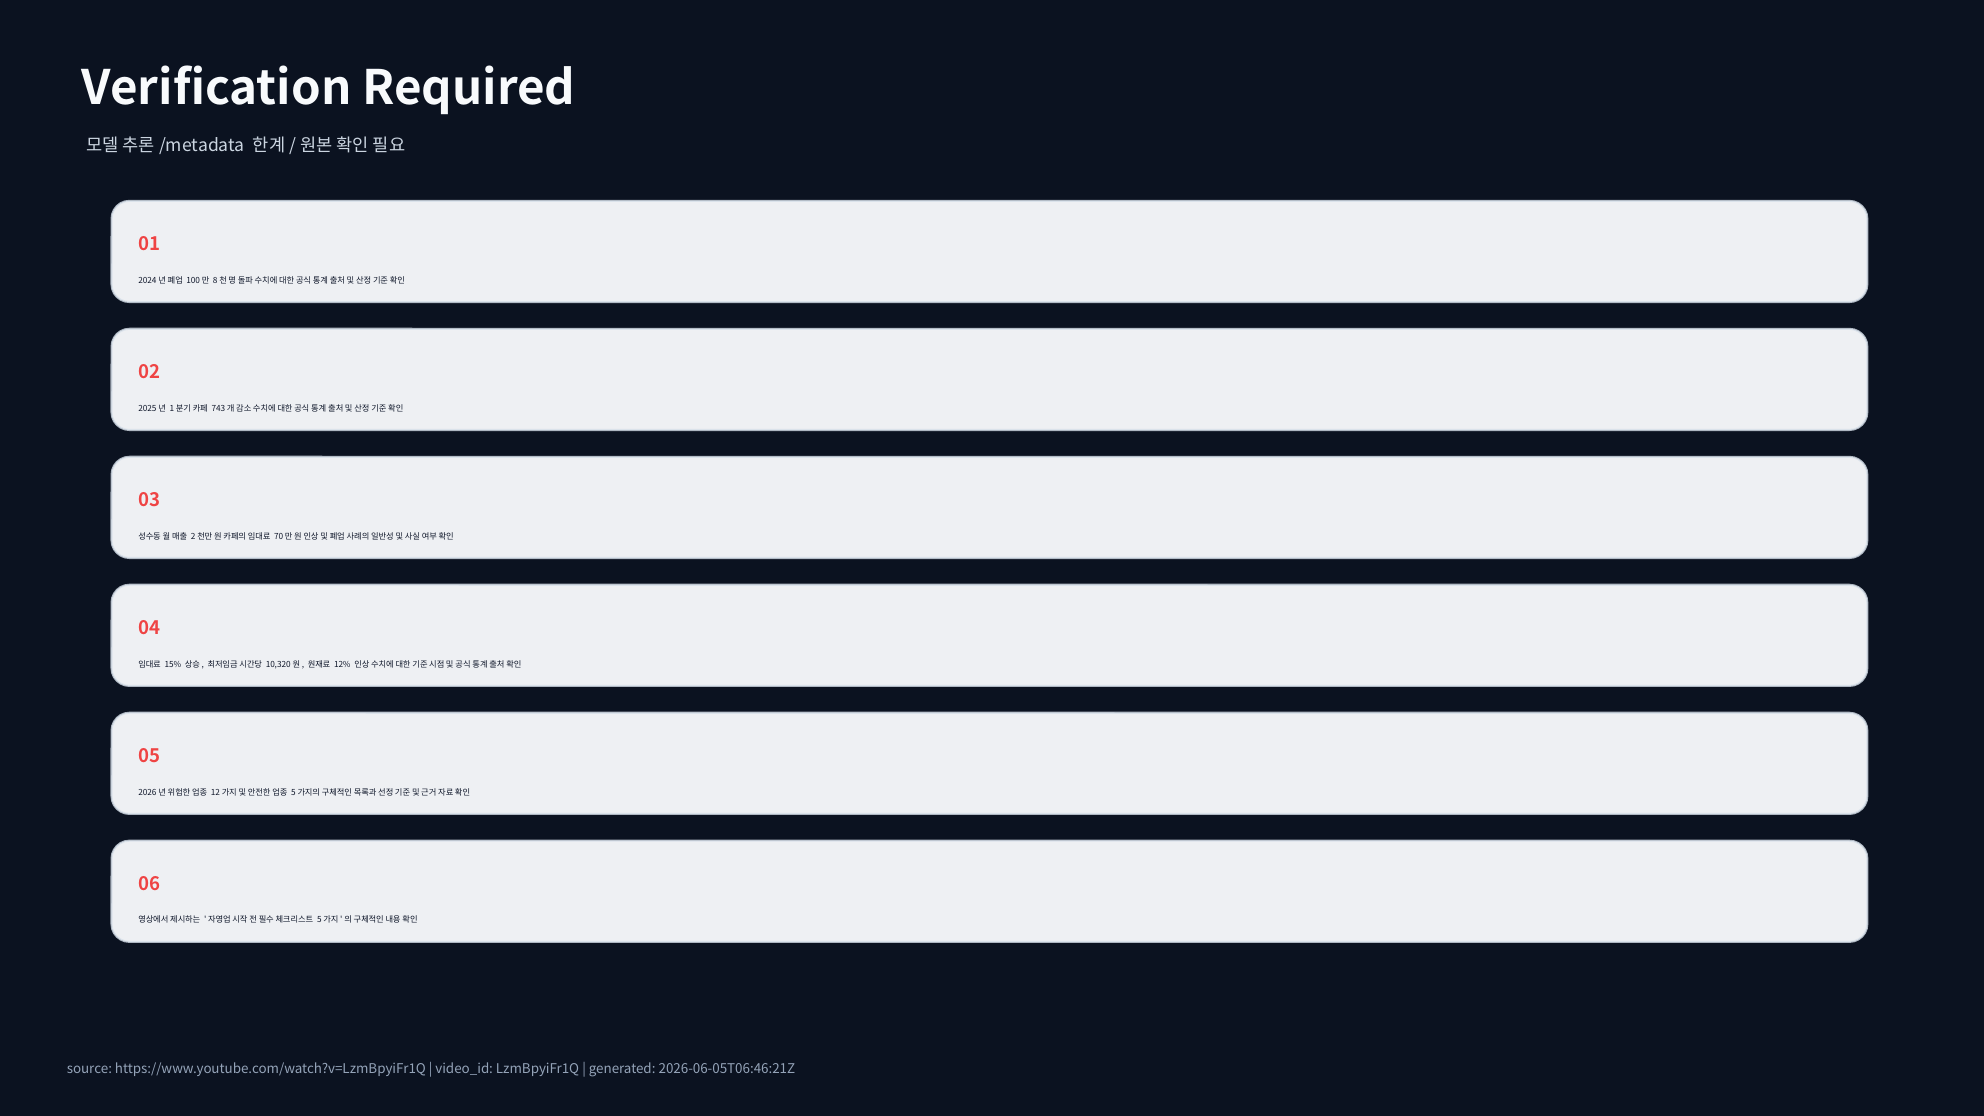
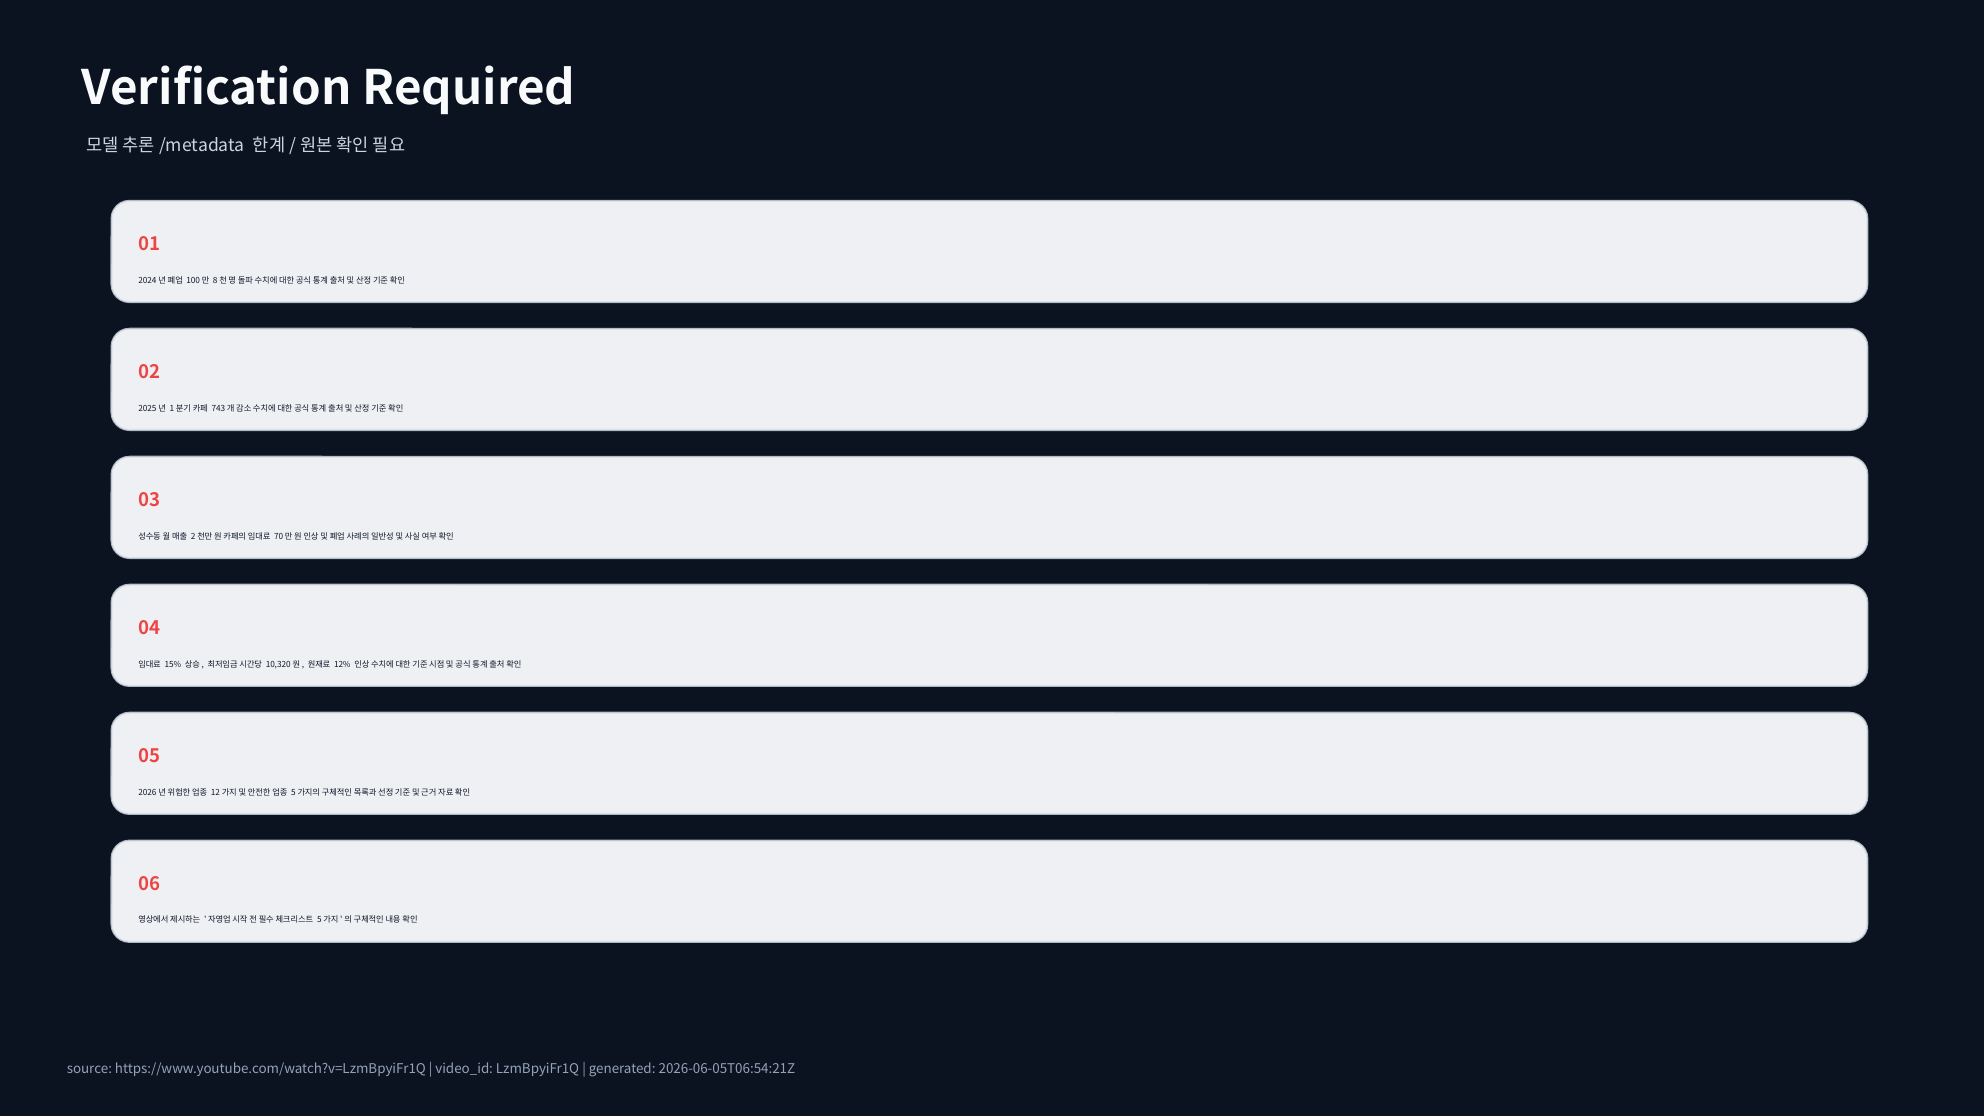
2026-06-05T06:46:21Z: 2026-06-05T06:46:21Z -> 2026-06-05T06:54:21Z (727, 1069)
